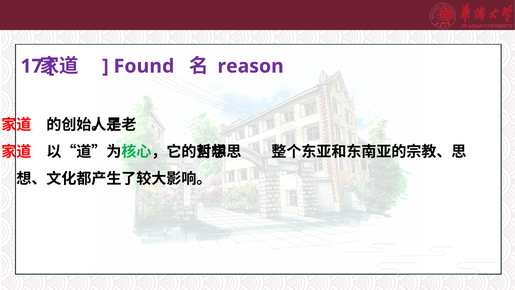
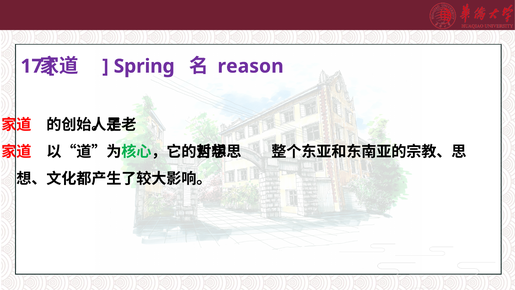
Found: Found -> Spring (144, 66)
